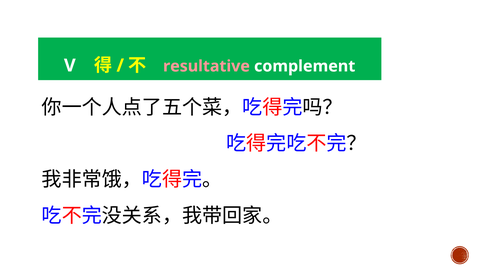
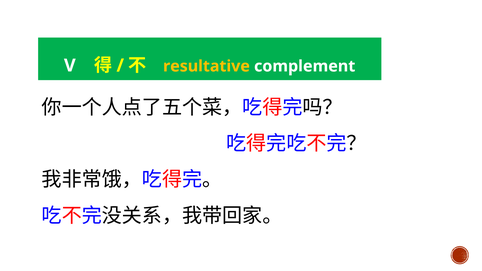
resultative colour: pink -> yellow (206, 66)
